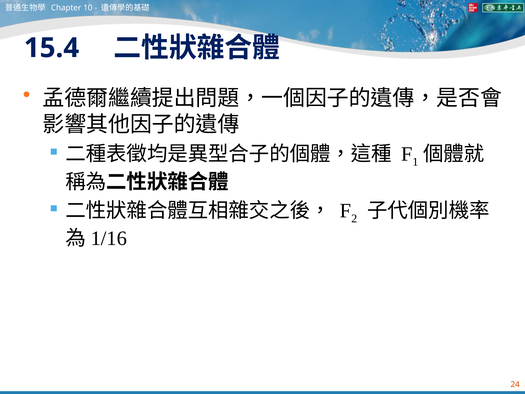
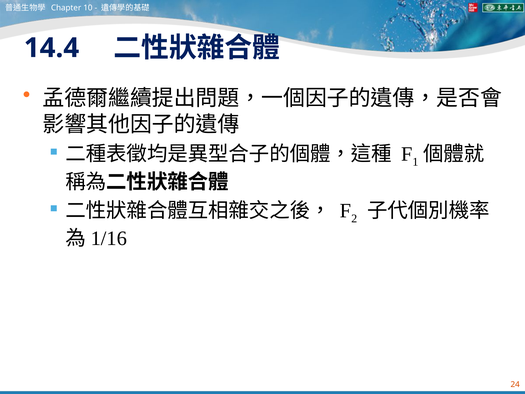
15.4: 15.4 -> 14.4 (51, 48)
